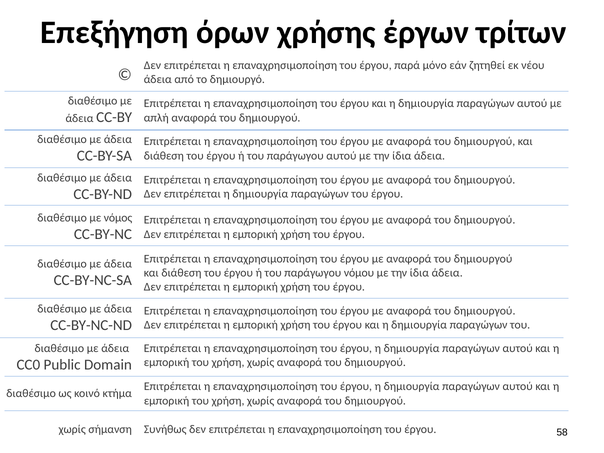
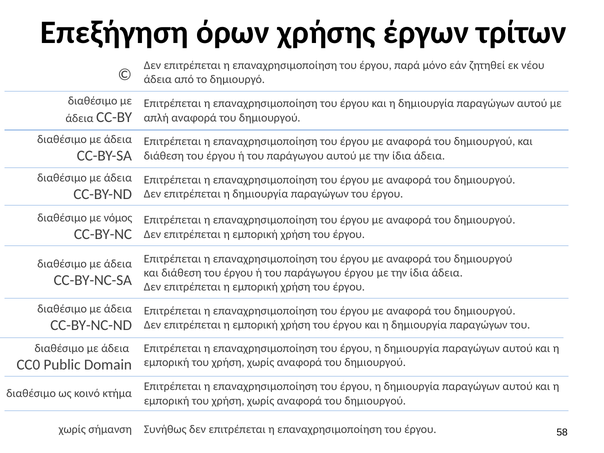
παράγωγου νόμου: νόμου -> έργου (359, 273)
